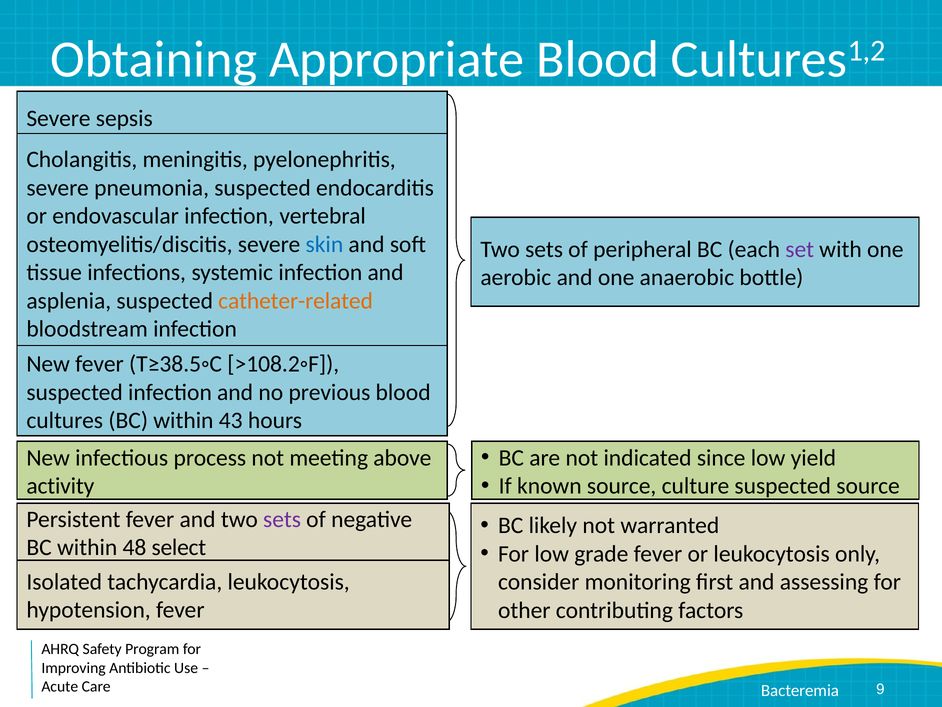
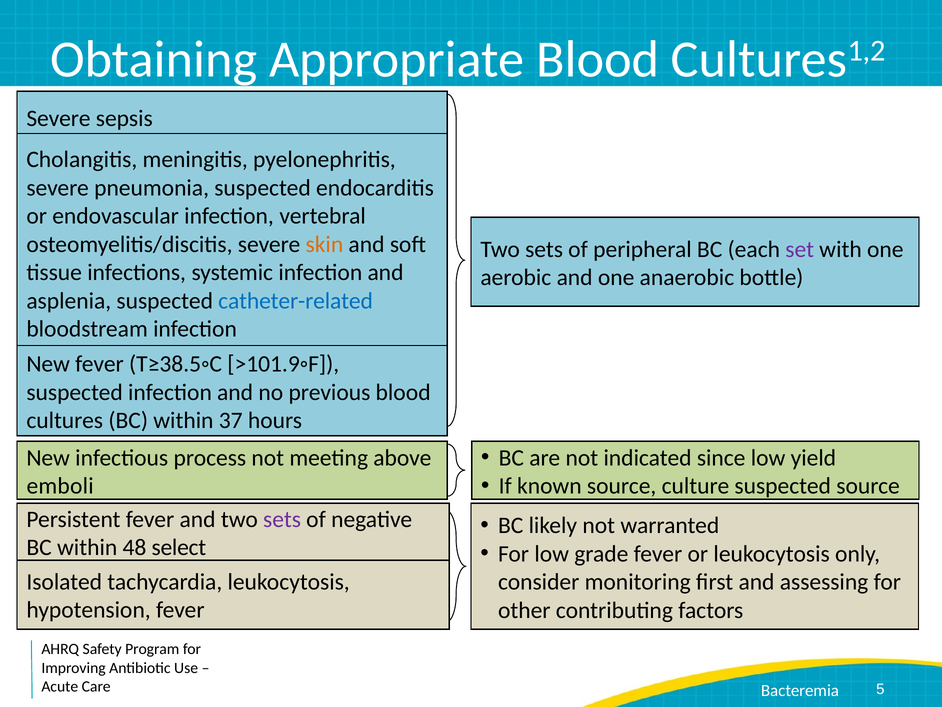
skin colour: blue -> orange (324, 244)
catheter-related colour: orange -> blue (296, 301)
>108.2◦F: >108.2◦F -> >101.9◦F (283, 364)
43: 43 -> 37 (231, 420)
activity: activity -> emboli (60, 486)
9: 9 -> 5 (880, 689)
